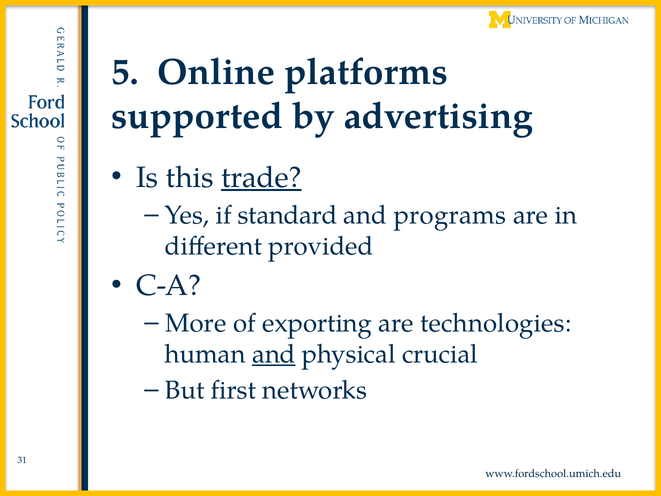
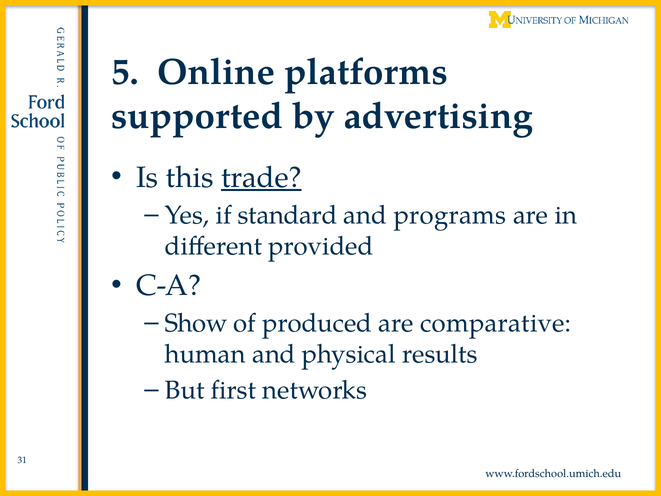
More: More -> Show (196, 323)
exporting: exporting -> produced (317, 323)
technologies: technologies -> comparative (496, 323)
and underline: present -> none (274, 354)
crucial: crucial -> results (440, 354)
